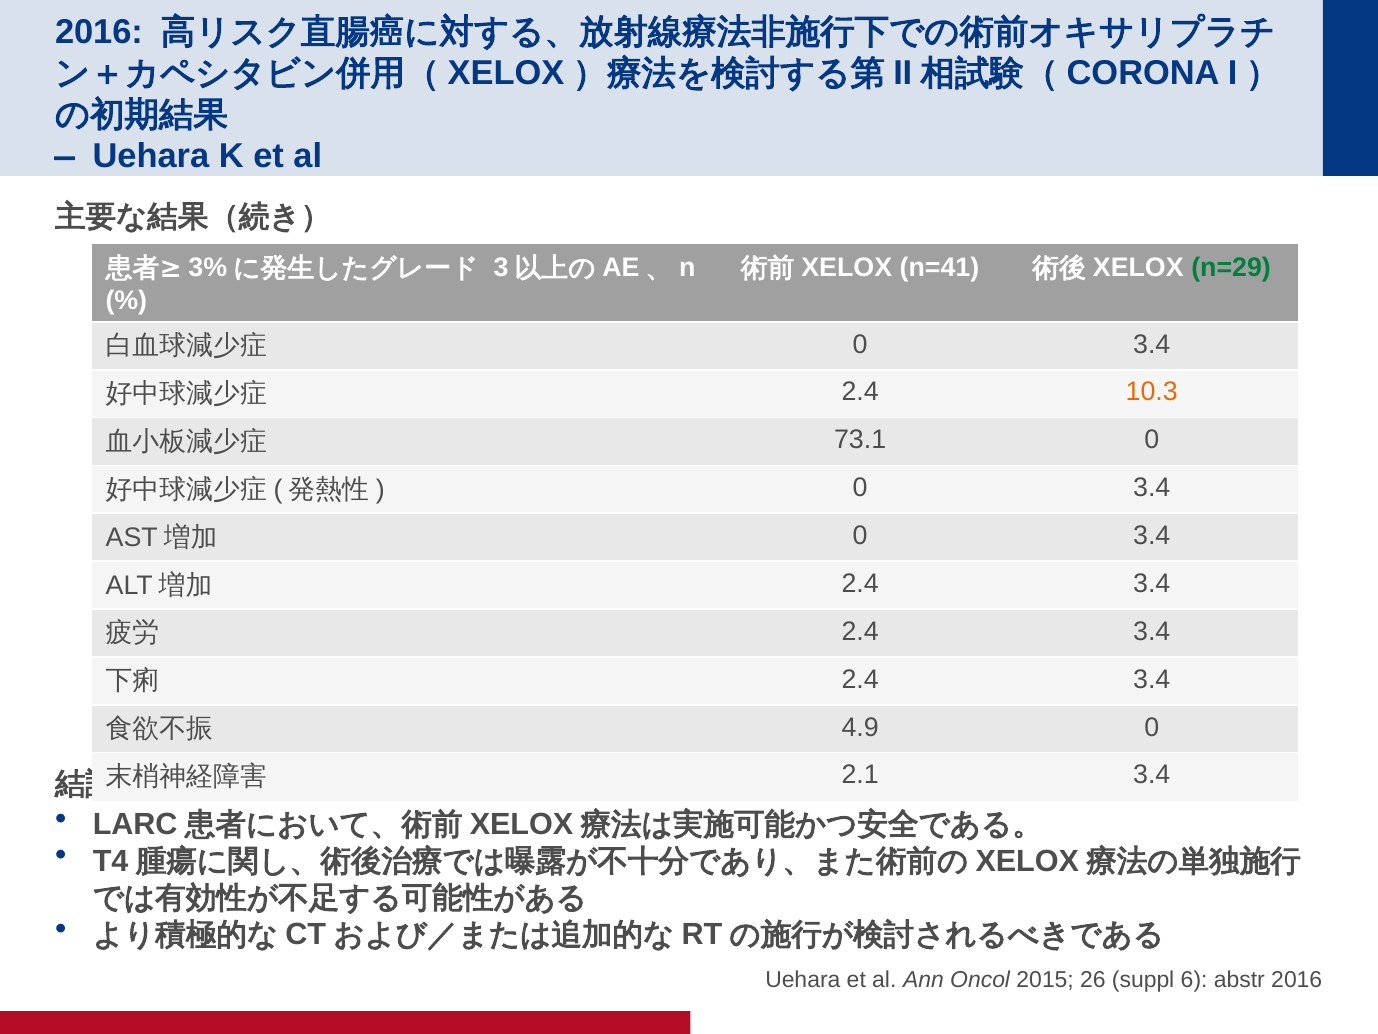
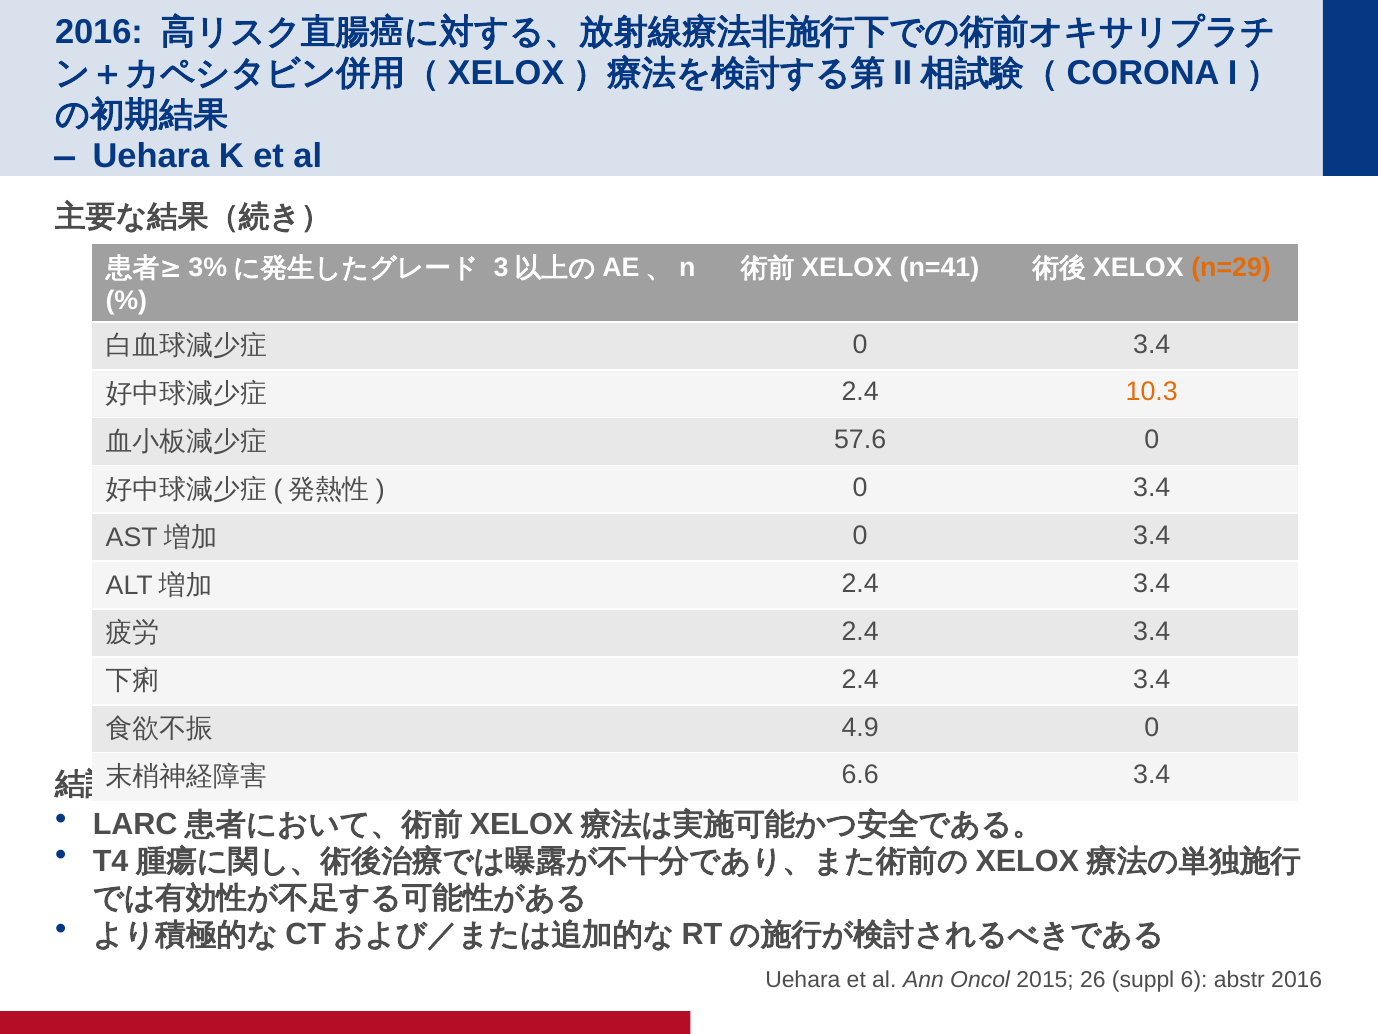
n=29 colour: green -> orange (1231, 268)
73.1: 73.1 -> 57.6 (860, 440)
2.1: 2.1 -> 6.6 (860, 775)
